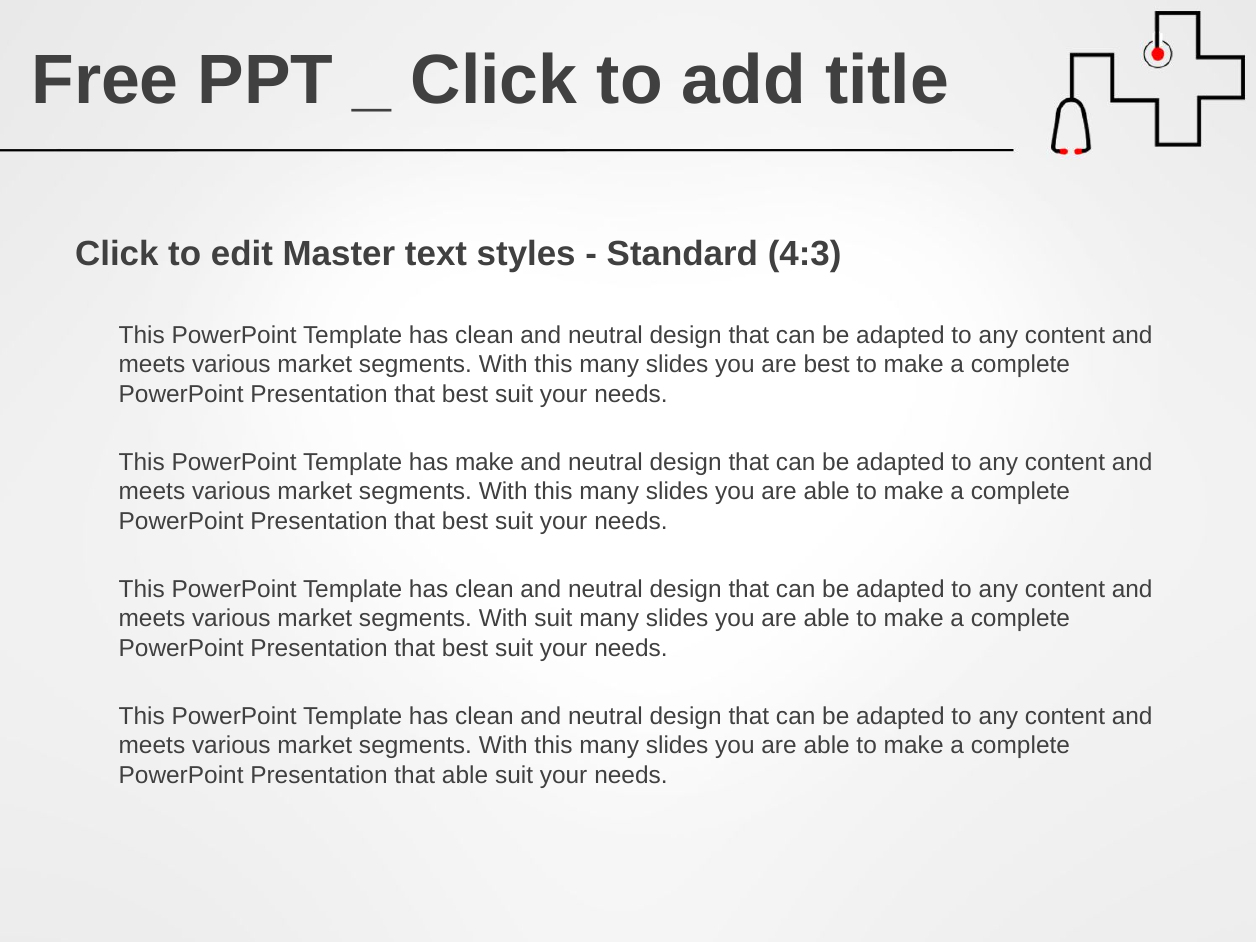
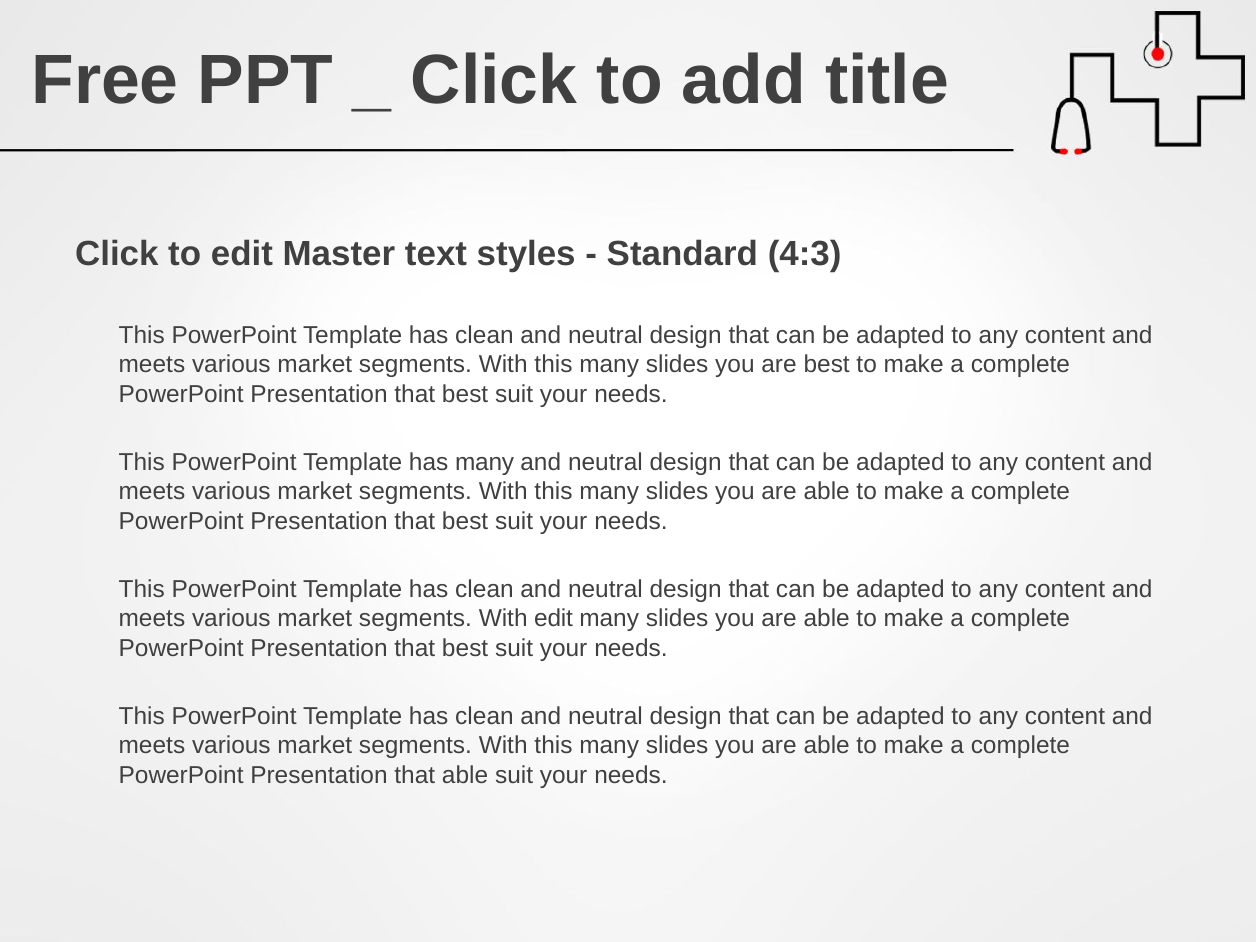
has make: make -> many (485, 462)
With suit: suit -> edit (554, 619)
